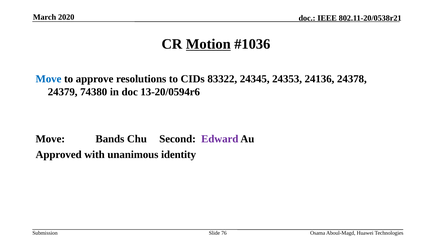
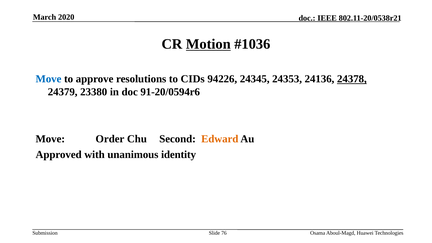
83322: 83322 -> 94226 (222, 79)
24378 underline: none -> present (352, 79)
74380: 74380 -> 23380 (94, 92)
13-20/0594r6: 13-20/0594r6 -> 91-20/0594r6 (170, 92)
Bands: Bands -> Order (110, 139)
Edward colour: purple -> orange (220, 139)
